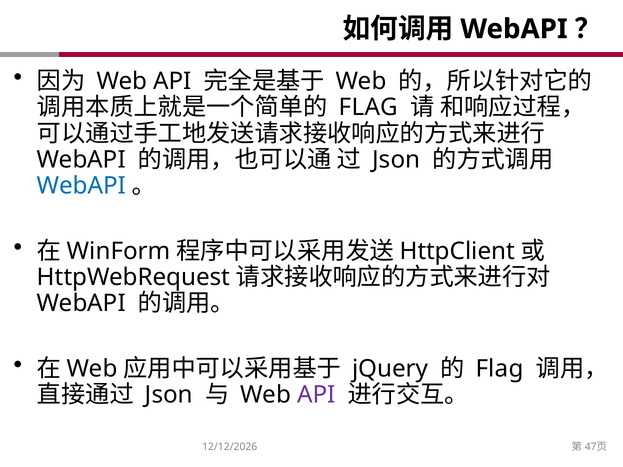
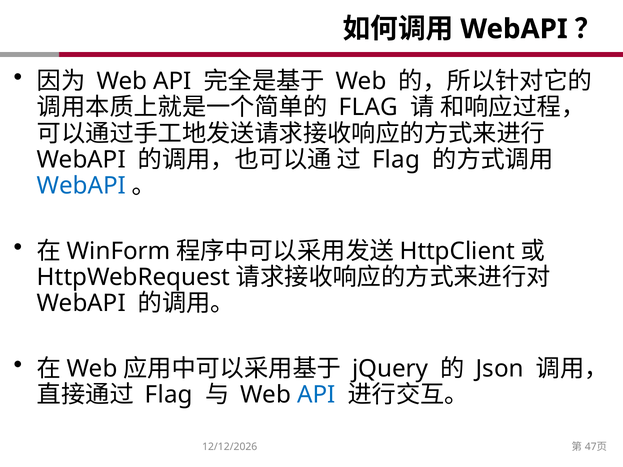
Json: Json -> Flag (396, 160)
Flag: Flag -> Json (500, 369)
Json: Json -> Flag (169, 395)
API colour: purple -> blue (316, 395)
